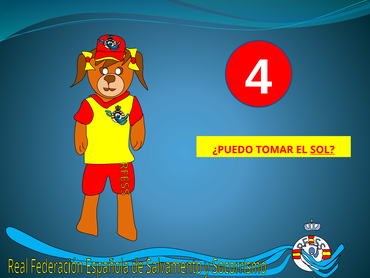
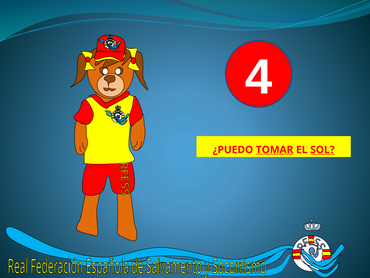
TOMAR underline: none -> present (275, 150)
